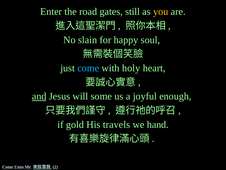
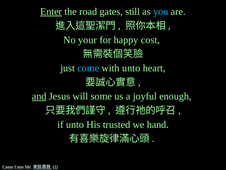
Enter underline: none -> present (51, 12)
you colour: yellow -> light blue (161, 12)
slain: slain -> your (88, 40)
soul: soul -> cost (150, 40)
with holy: holy -> unto (131, 68)
if gold: gold -> unto (75, 124)
travels: travels -> trusted (117, 124)
